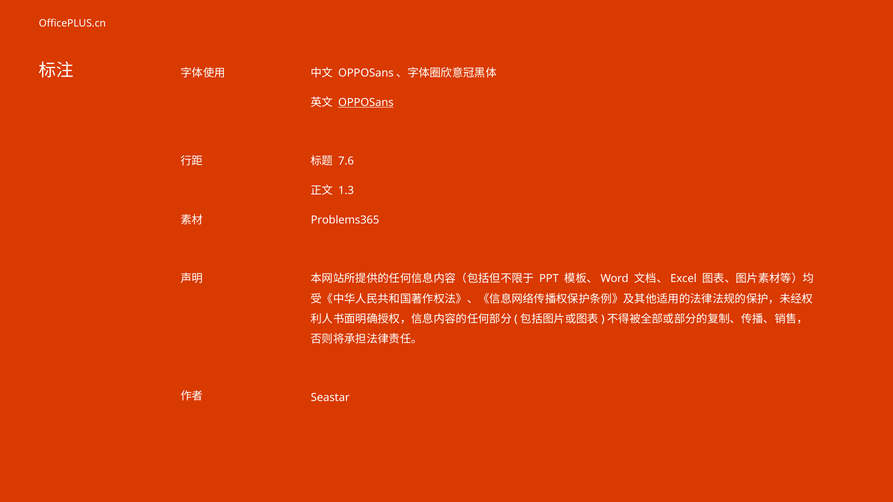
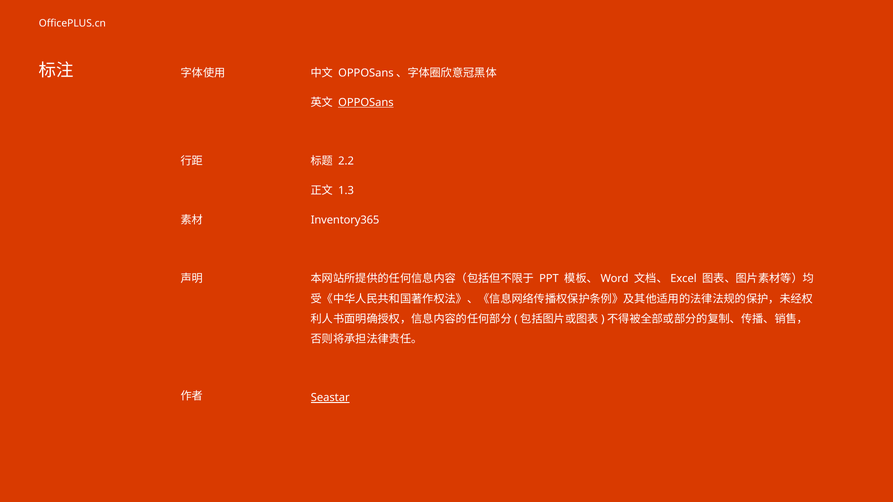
7.6: 7.6 -> 2.2 (346, 161)
Problems365: Problems365 -> Inventory365 (345, 220)
Seastar underline: none -> present (330, 398)
